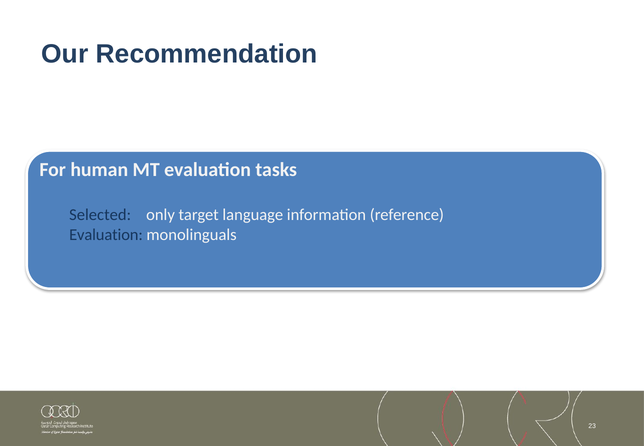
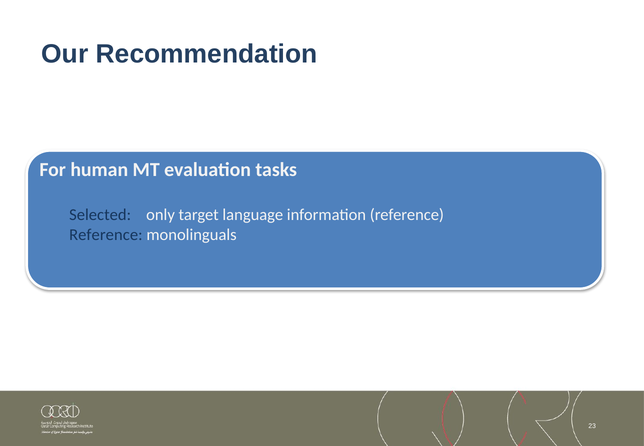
Evaluation: Evaluation -> Reference (106, 235)
